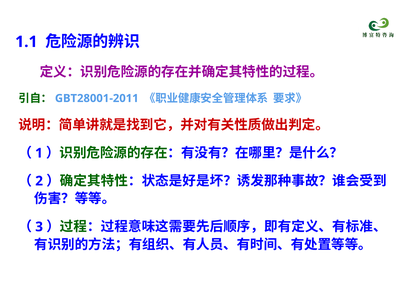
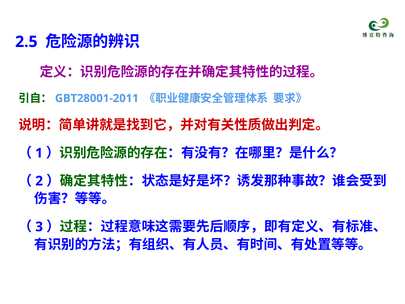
1.1: 1.1 -> 2.5 (26, 42)
